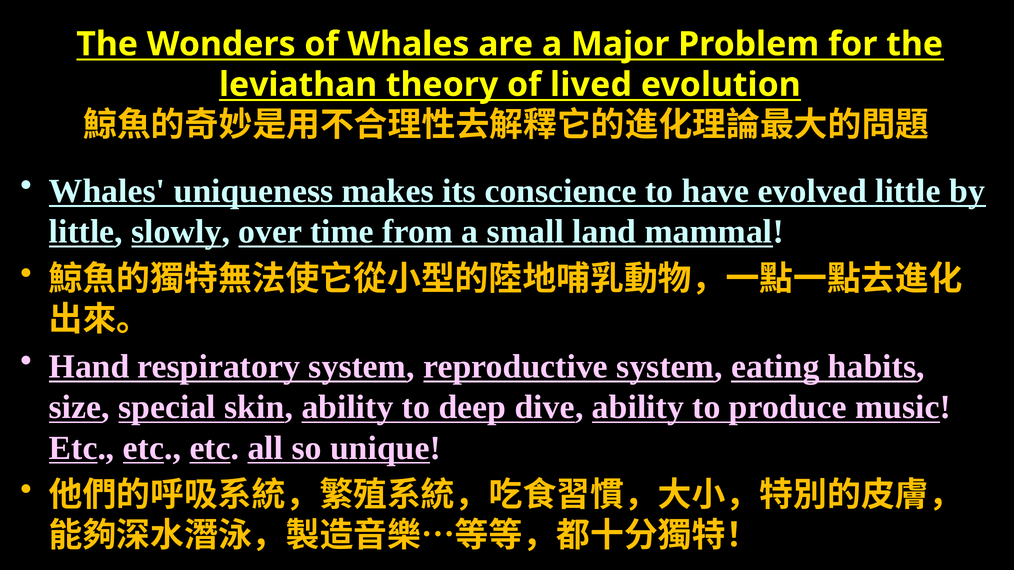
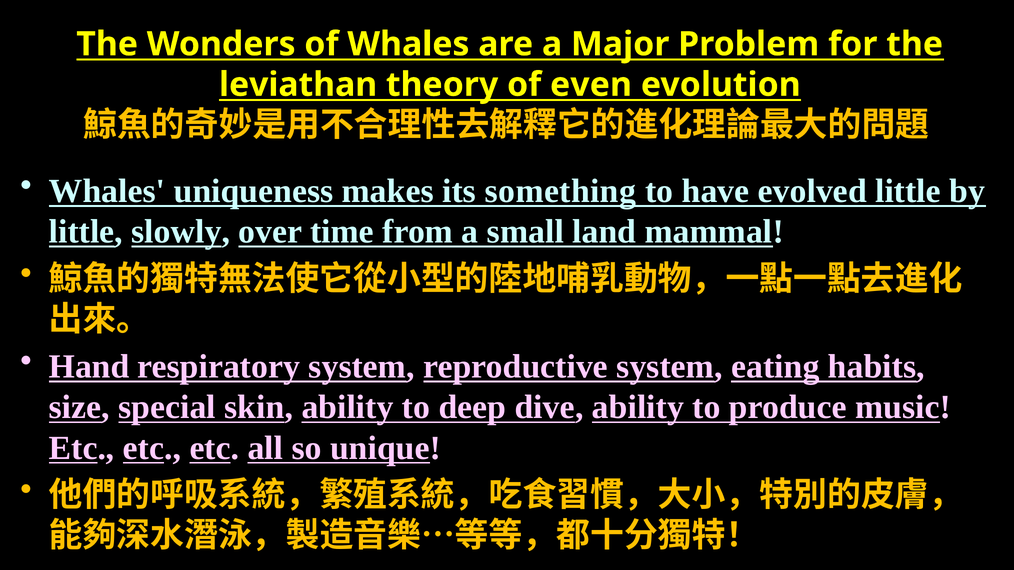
lived: lived -> even (591, 85)
conscience: conscience -> something (560, 191)
